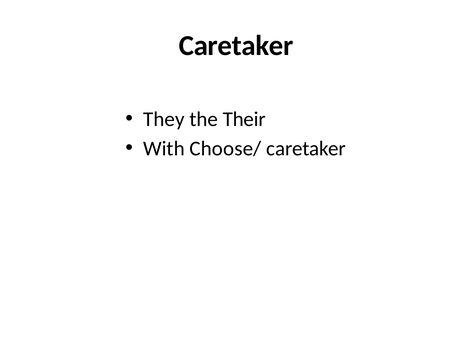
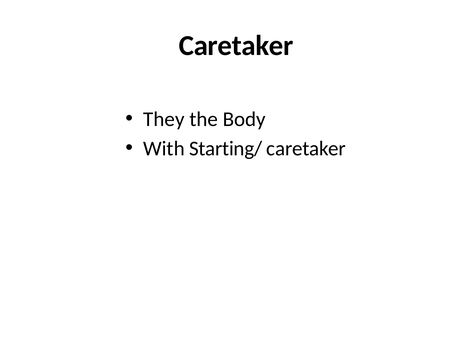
Their: Their -> Body (244, 119)
Choose/: Choose/ -> Starting/ (226, 148)
